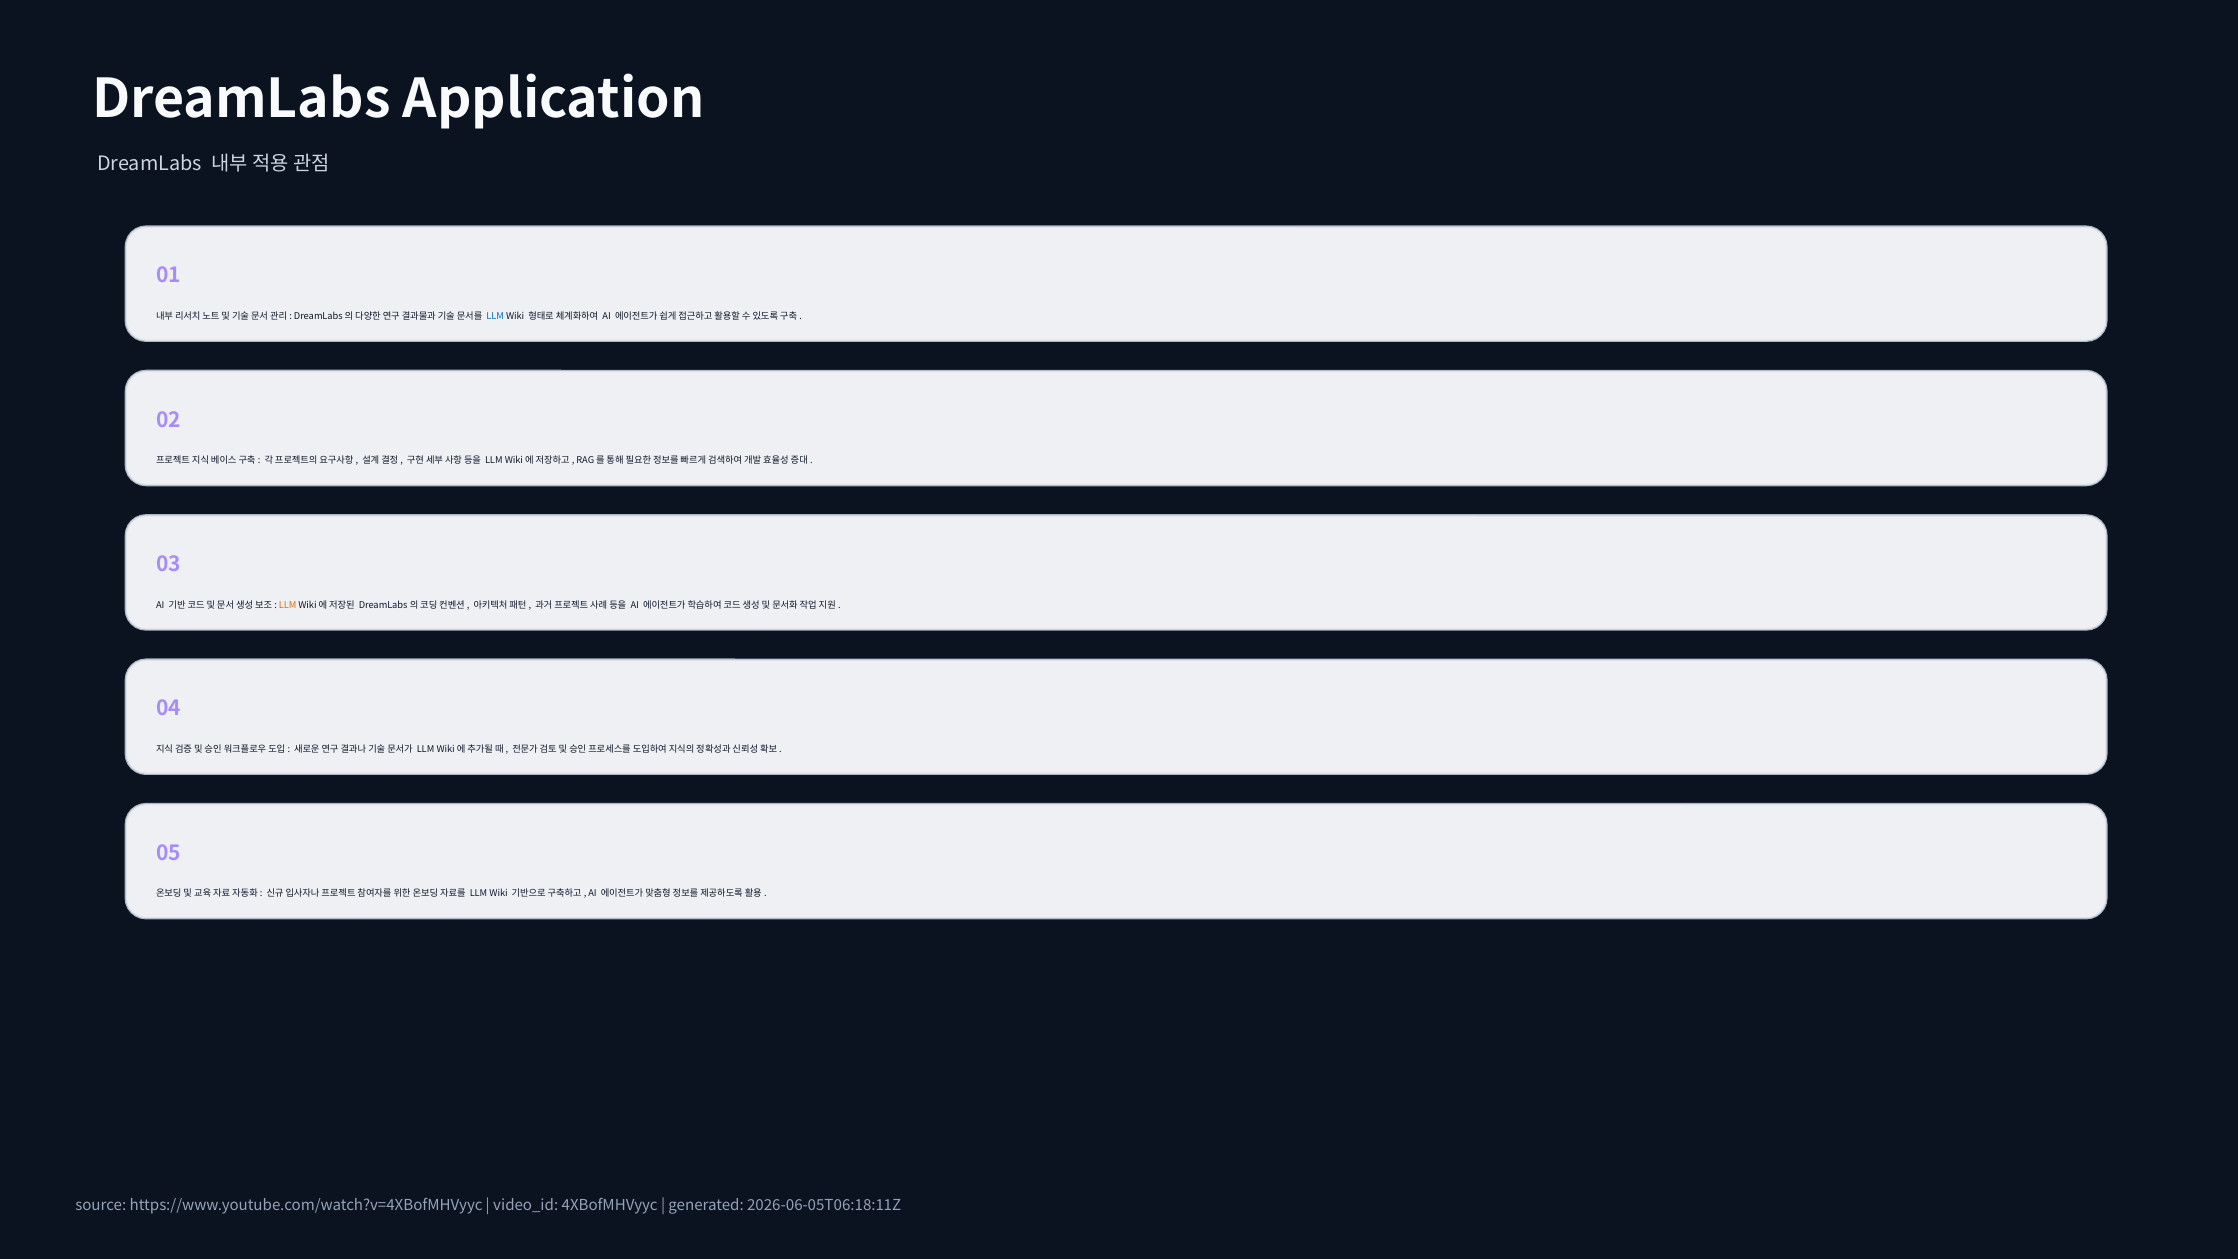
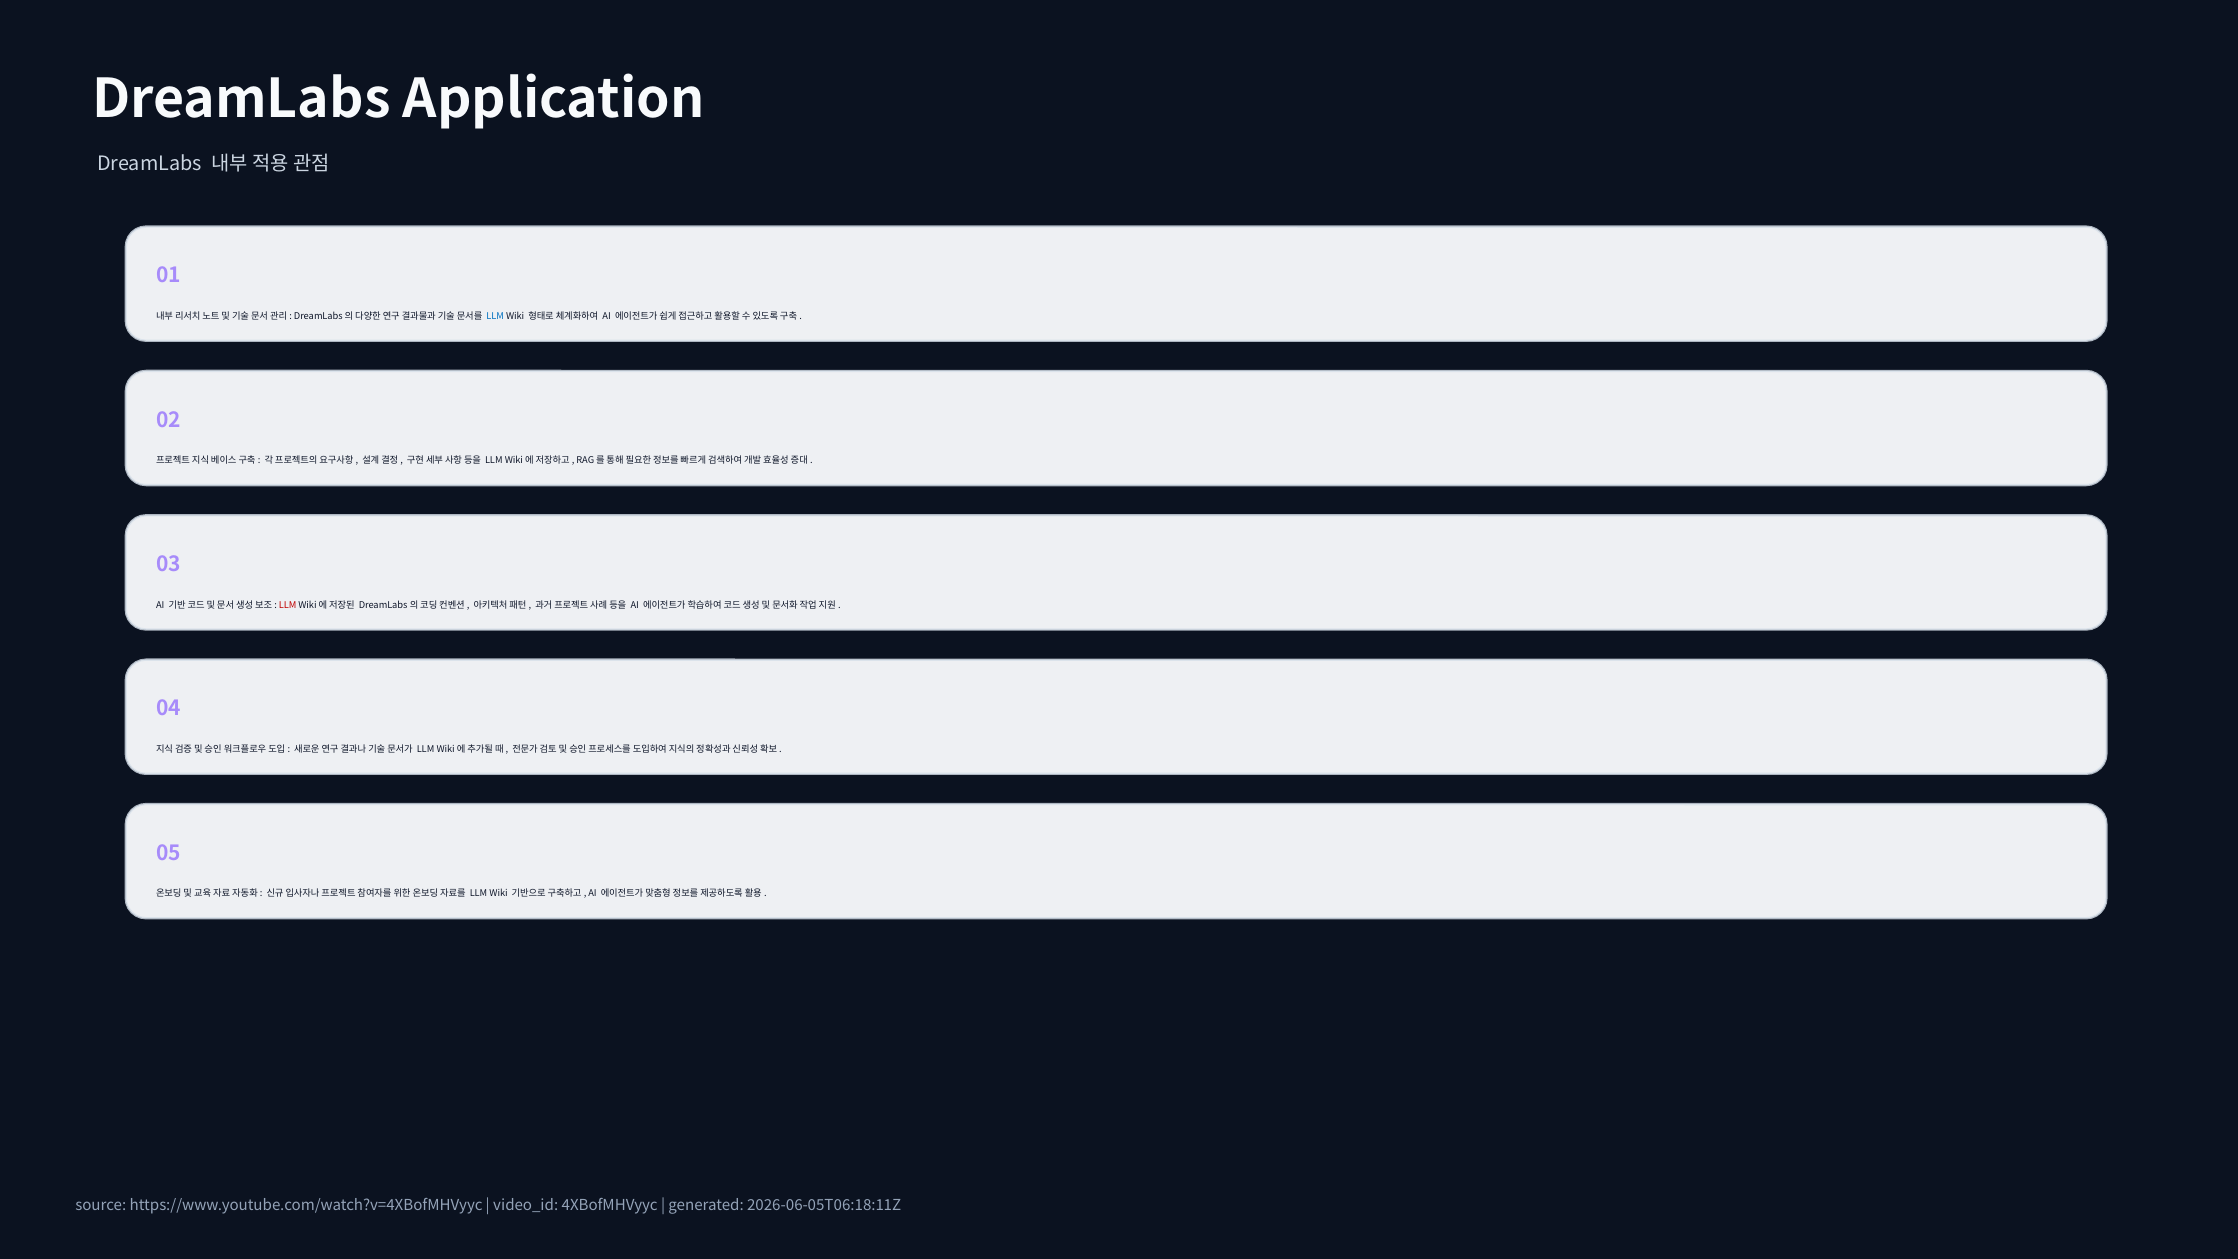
LLM colour: orange -> red (288, 605)
